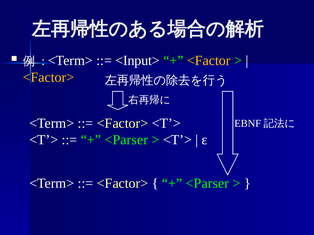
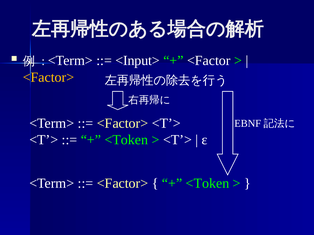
<Factor colour: yellow -> white (209, 61)
<Parser: <Parser -> <Token (126, 140)
<Parser: <Parser -> <Token (207, 184)
